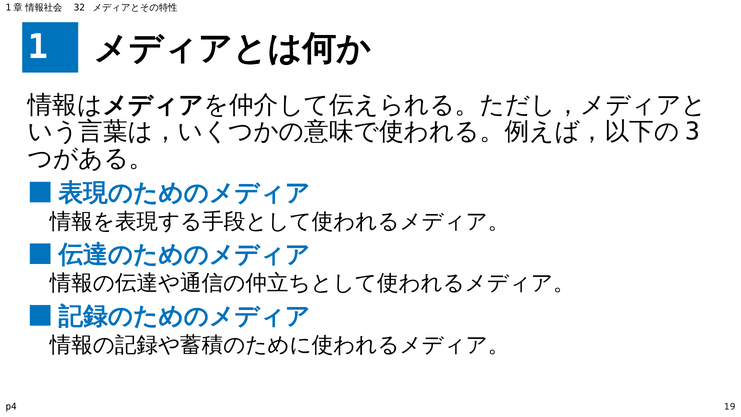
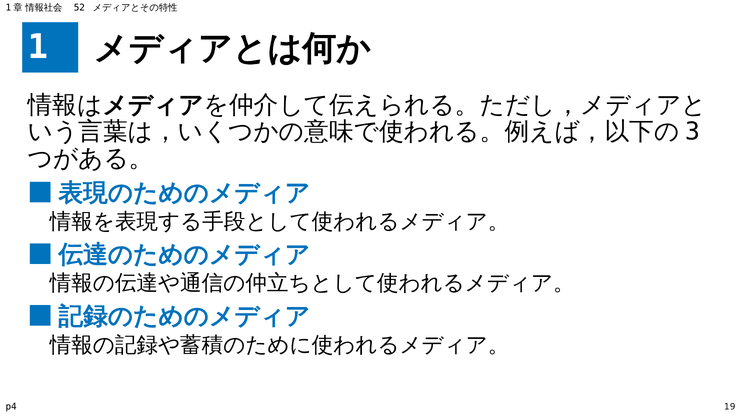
32: 32 -> 52 (79, 8)
